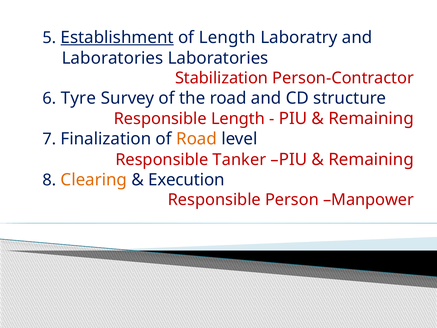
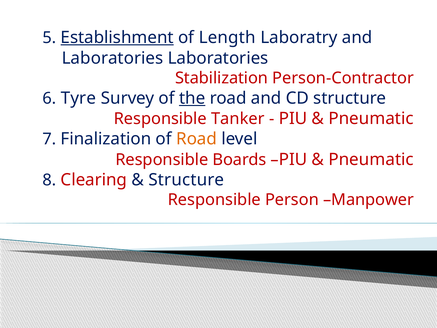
the underline: none -> present (192, 98)
Responsible Length: Length -> Tanker (238, 119)
Remaining: Remaining -> Pneumatic (371, 119)
Tanker: Tanker -> Boards (240, 160)
Remaining: Remaining -> Pneumatic (371, 159)
Clearing colour: orange -> red (94, 180)
Execution: Execution -> Structure (186, 180)
